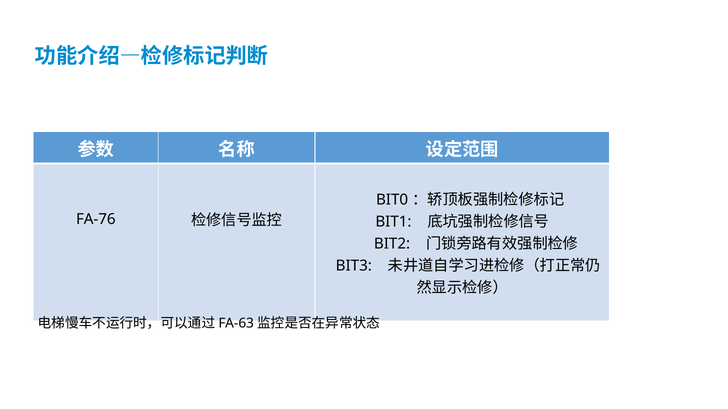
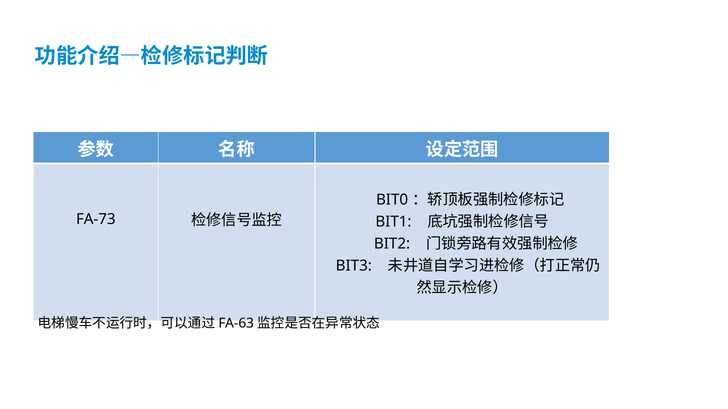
FA-76: FA-76 -> FA-73 (96, 219)
